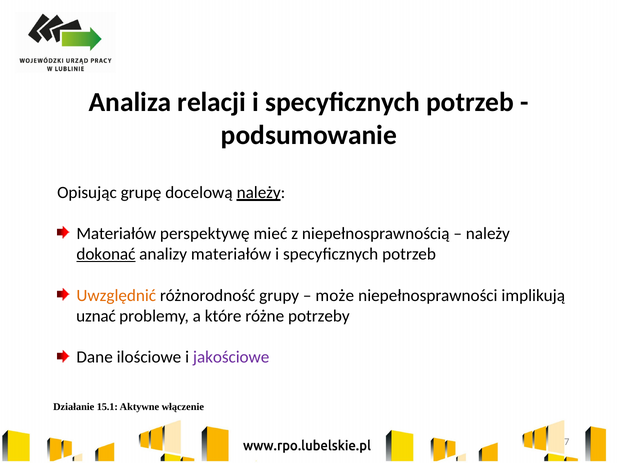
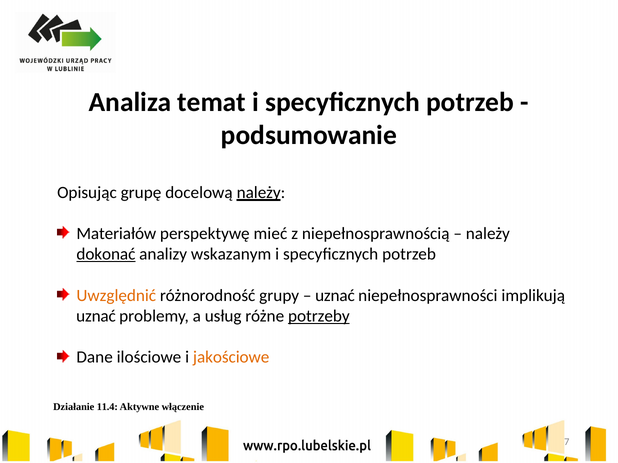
relacji: relacji -> temat (212, 102)
analizy materiałów: materiałów -> wskazanym (231, 255)
może: może -> uznać (335, 296)
które: które -> usług (223, 316)
potrzeby underline: none -> present (319, 316)
jakościowe colour: purple -> orange (231, 358)
15.1: 15.1 -> 11.4 (107, 407)
